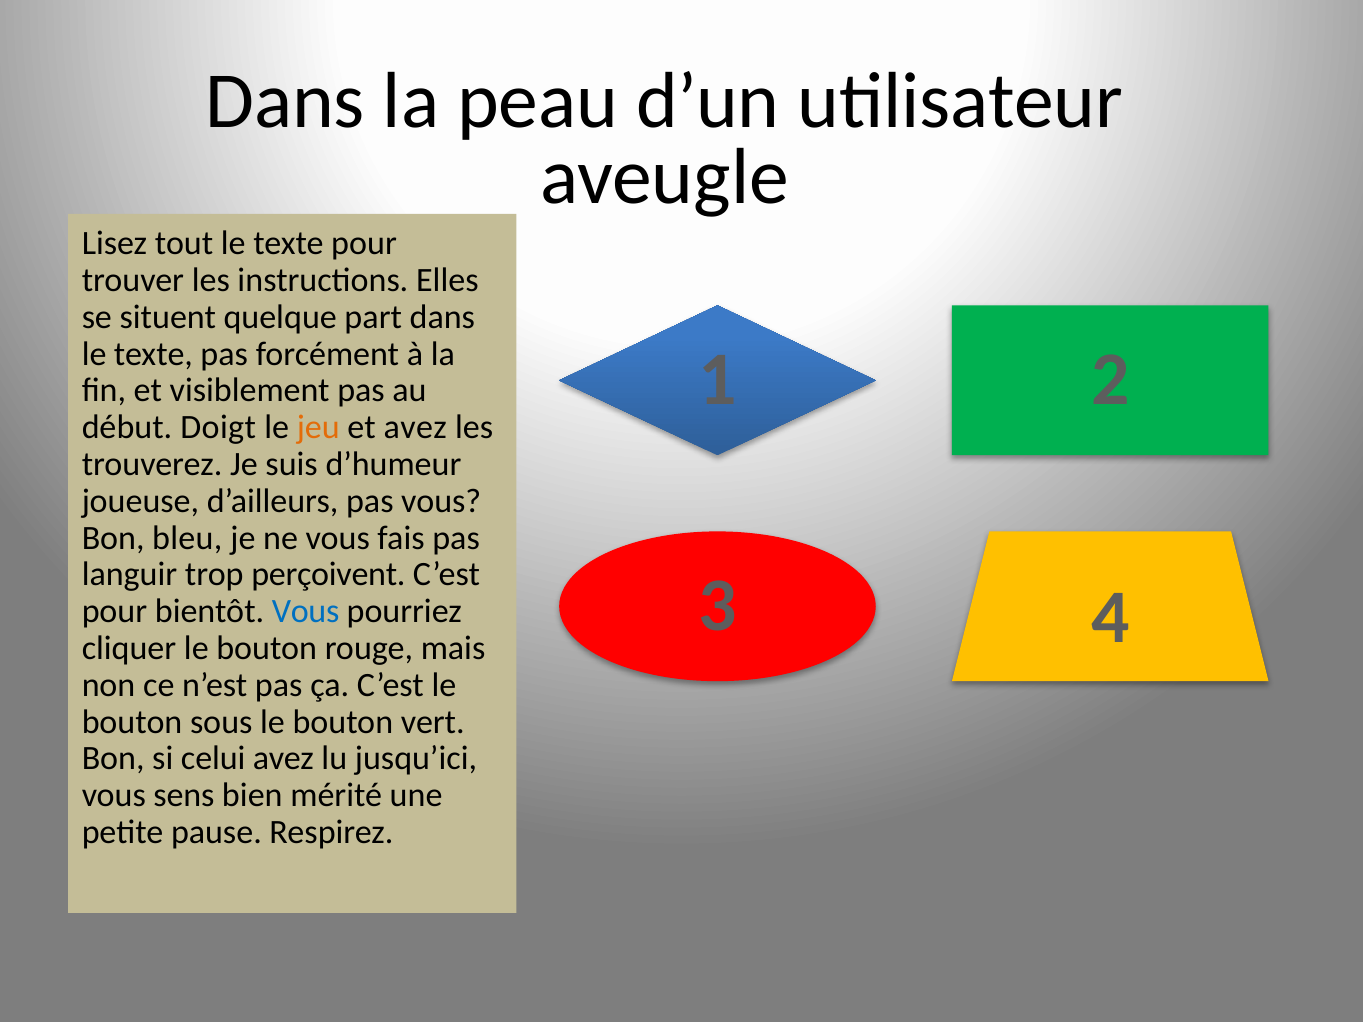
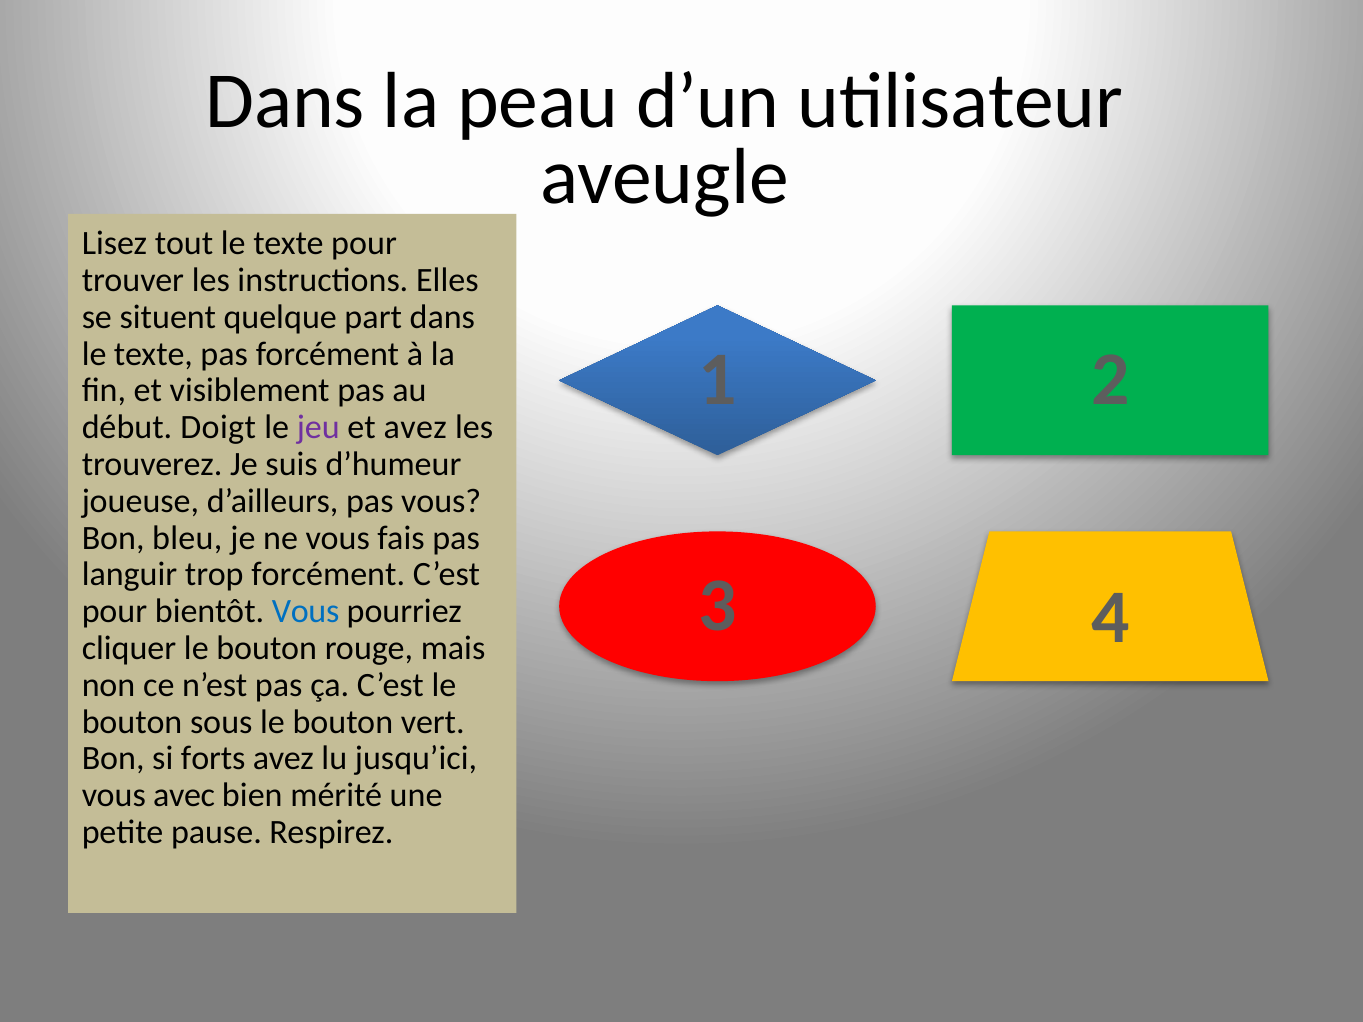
jeu colour: orange -> purple (318, 428)
trop perçoivent: perçoivent -> forcément (328, 575)
celui: celui -> forts (213, 759)
sens: sens -> avec (184, 796)
